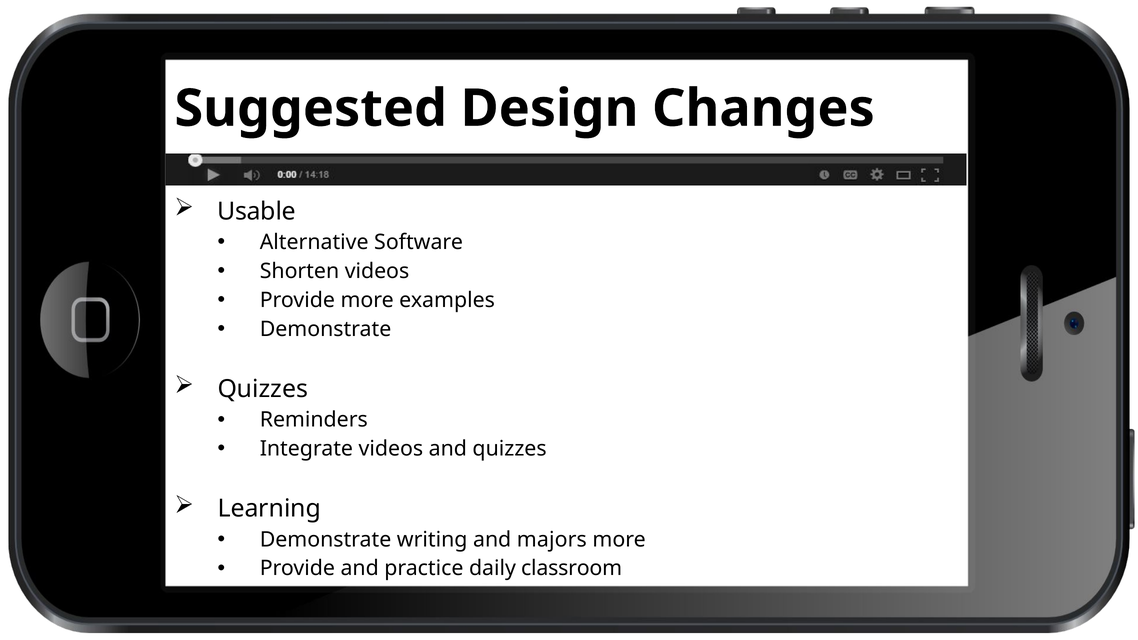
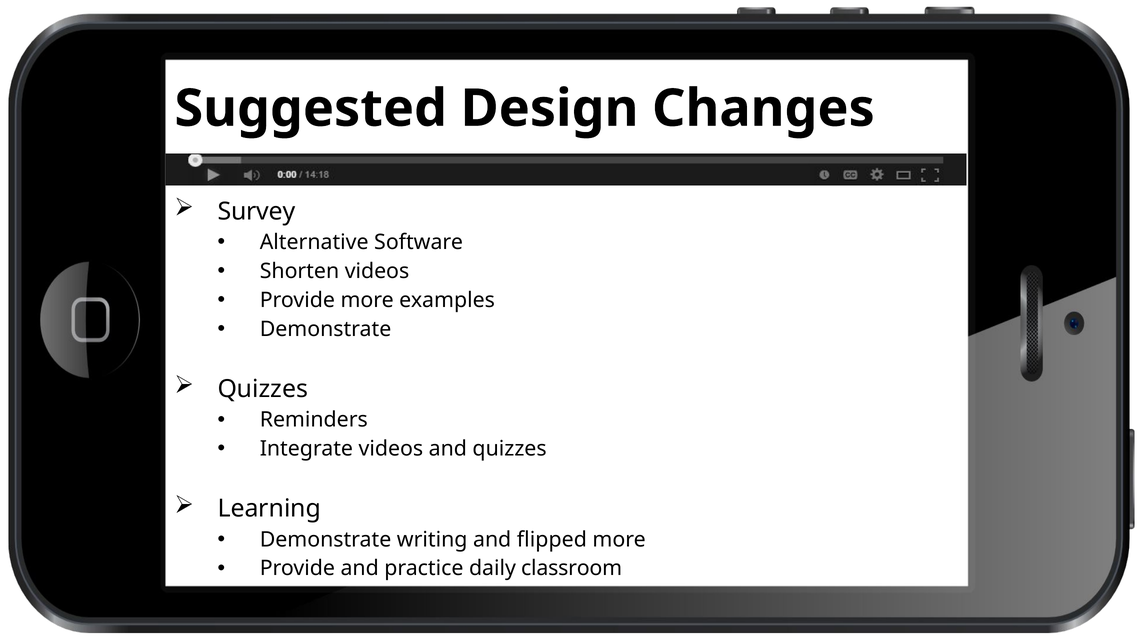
Usable: Usable -> Survey (256, 211)
majors: majors -> flipped (552, 540)
